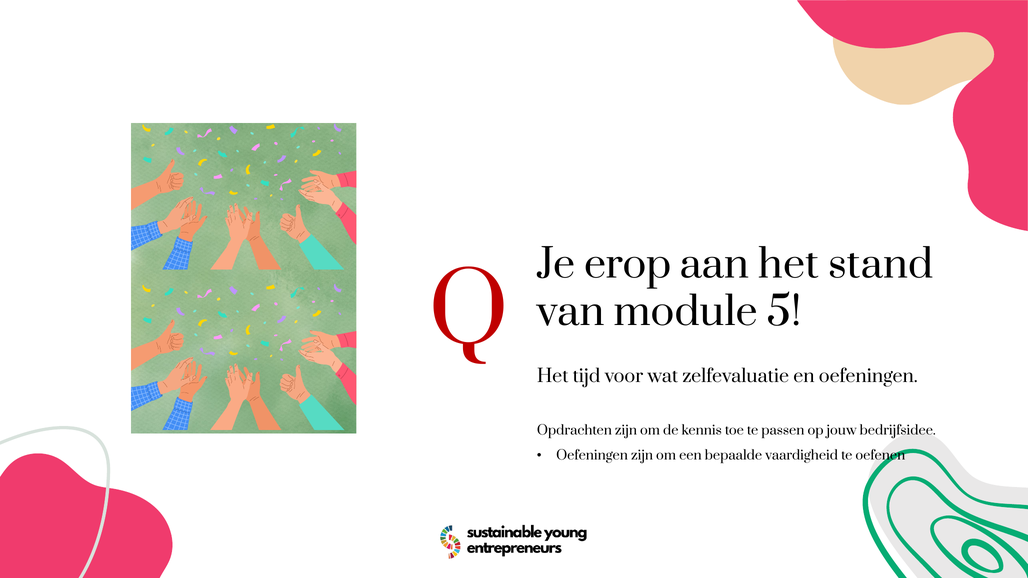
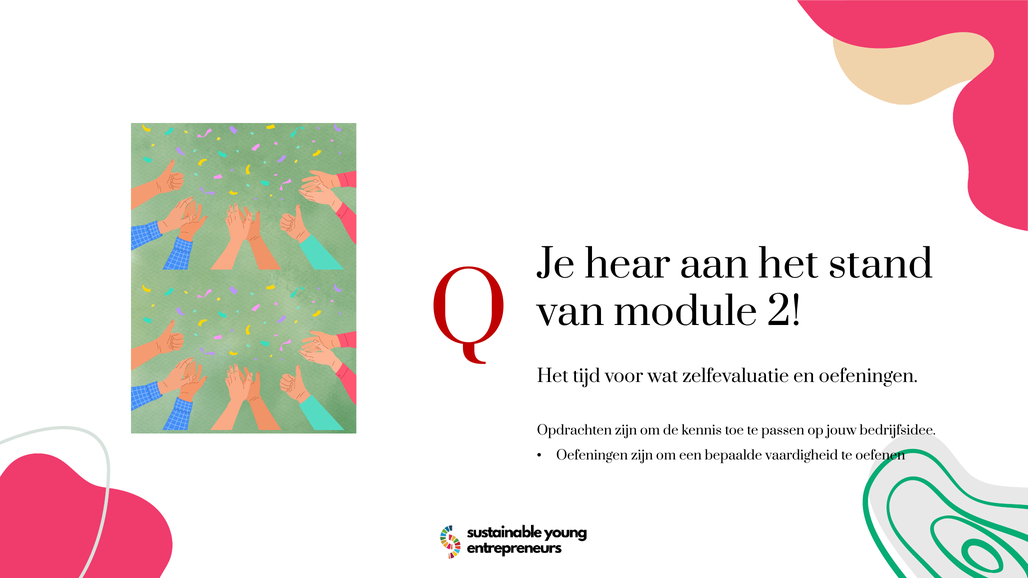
erop: erop -> hear (628, 265)
5: 5 -> 2 (784, 312)
